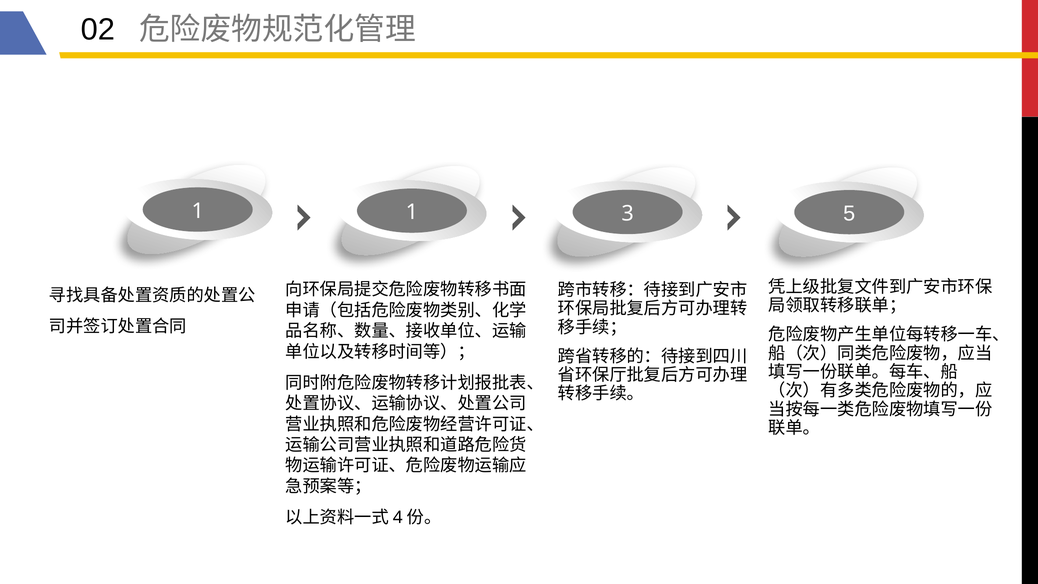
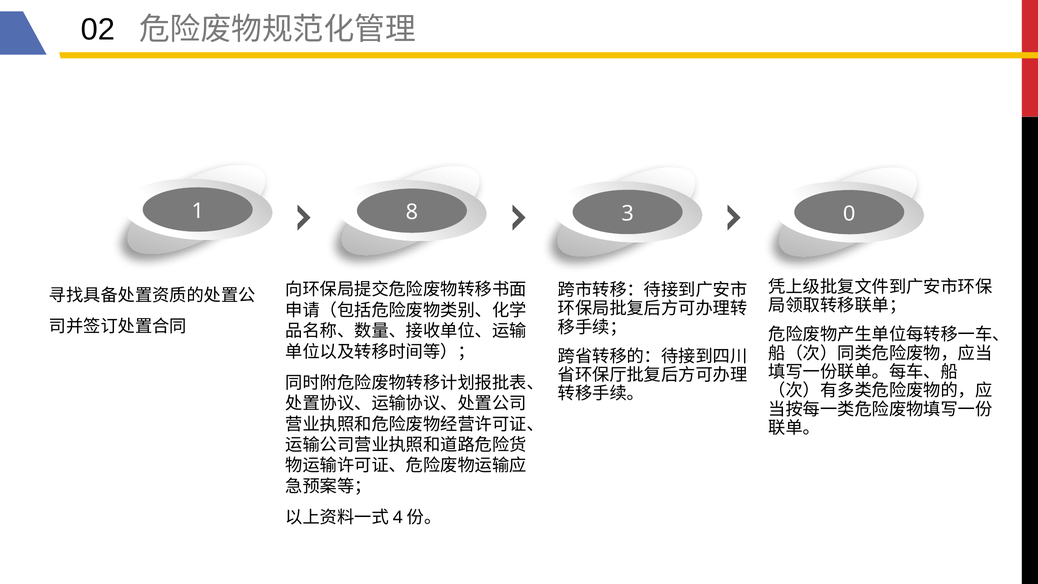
1 1: 1 -> 8 (412, 212)
5: 5 -> 0 (849, 214)
